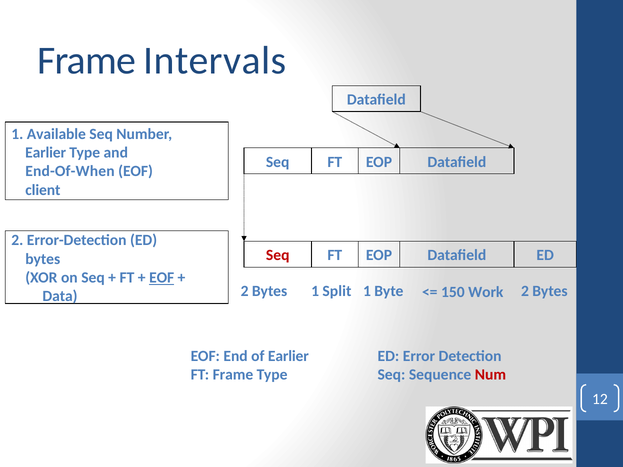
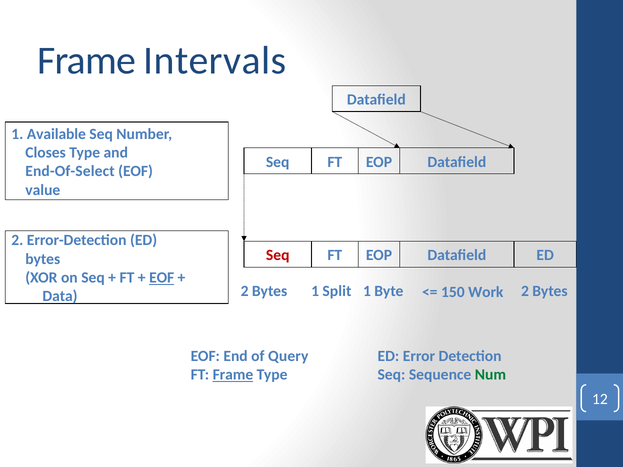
Earlier: Earlier -> Closes (46, 153)
End-Of-When: End-Of-When -> End-Of-Select (70, 171)
client: client -> value (43, 190)
of Earlier: Earlier -> Query (288, 356)
Frame underline: none -> present (233, 375)
Num colour: red -> green (490, 375)
